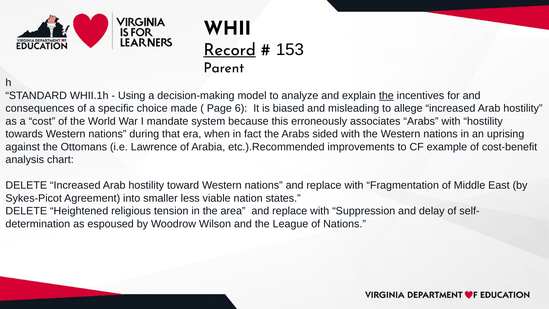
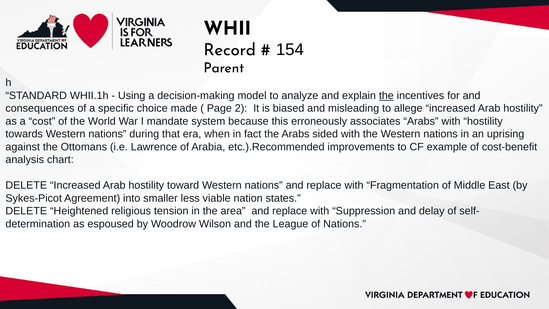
Record underline: present -> none (230, 50)
153: 153 -> 154 (290, 50)
6: 6 -> 2 (241, 108)
